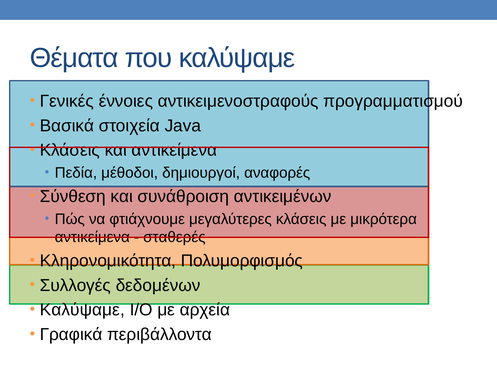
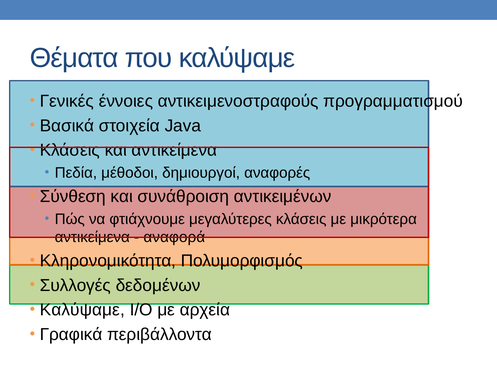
σταθερές: σταθερές -> αναφορά (174, 237)
